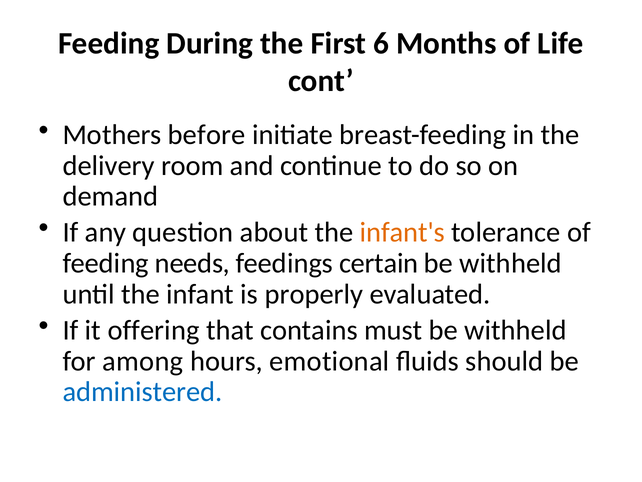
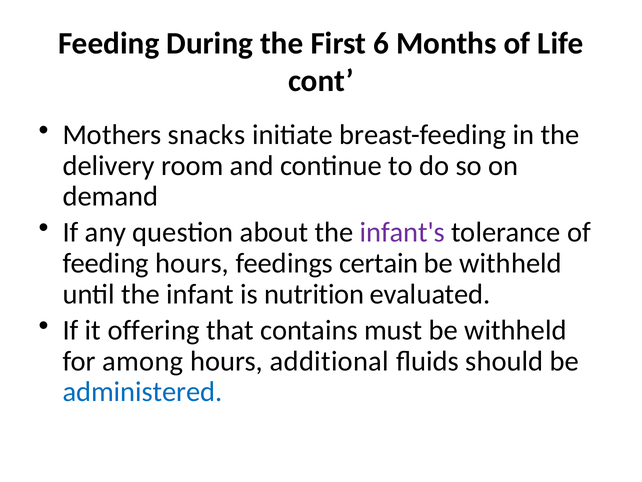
before: before -> snacks (207, 135)
infant's colour: orange -> purple (402, 232)
feeding needs: needs -> hours (192, 263)
properly: properly -> nutrition (314, 294)
emotional: emotional -> additional (329, 361)
